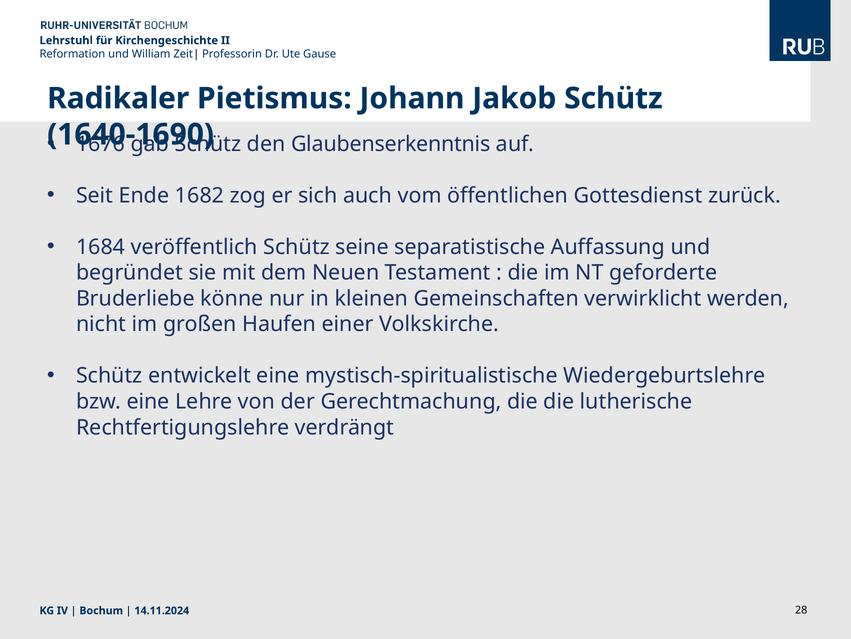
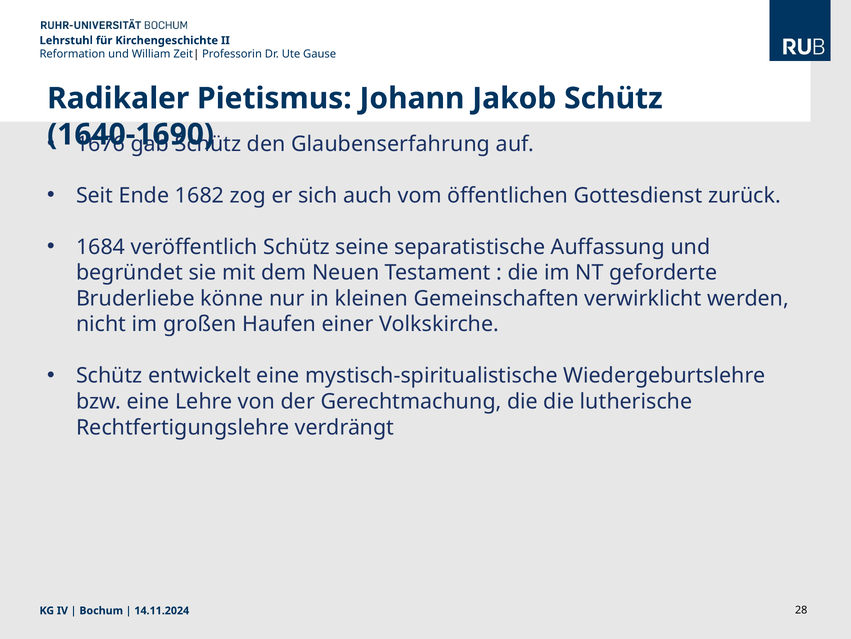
Glaubenserkenntnis: Glaubenserkenntnis -> Glaubenserfahrung (391, 144)
